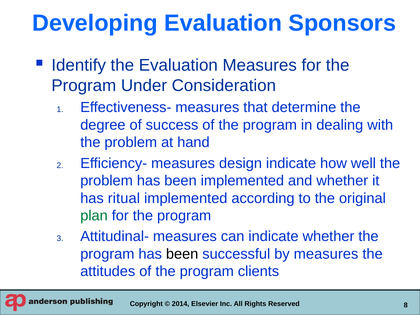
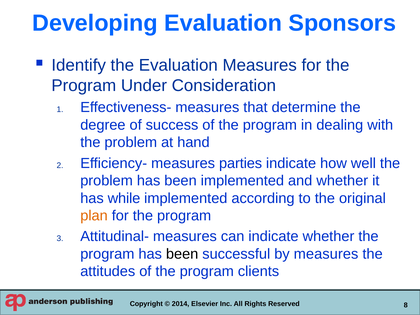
design: design -> parties (241, 163)
ritual: ritual -> while (124, 198)
plan colour: green -> orange (94, 216)
